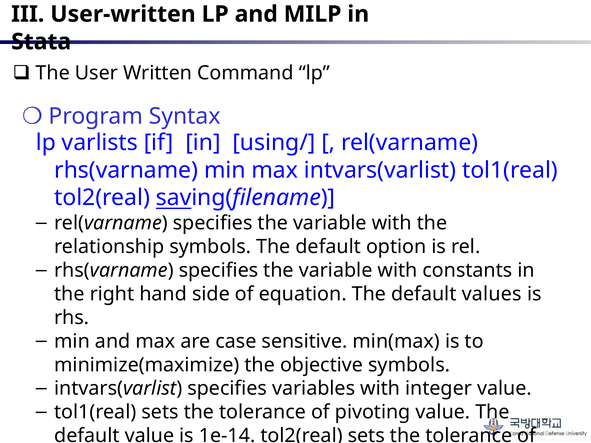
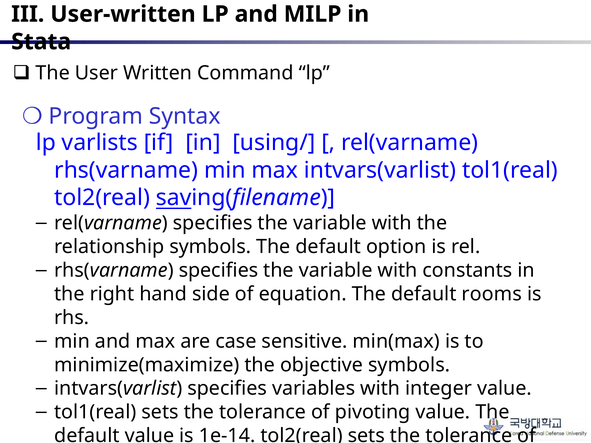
values: values -> rooms (492, 294)
